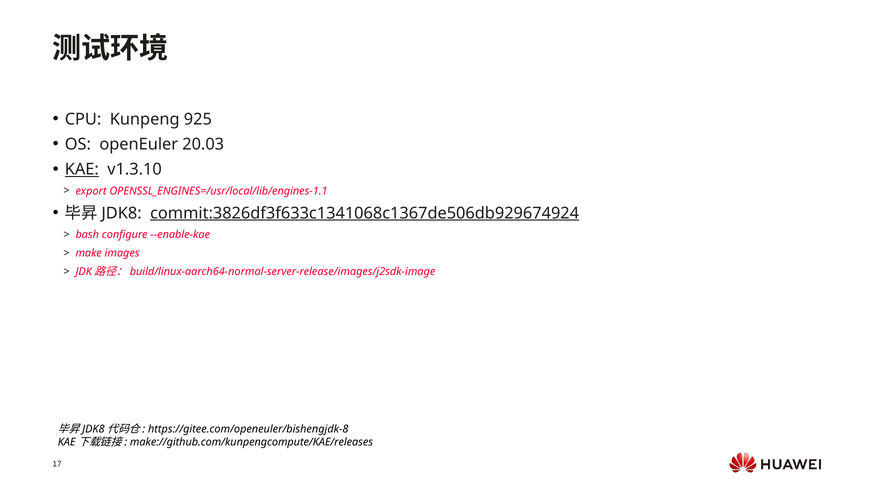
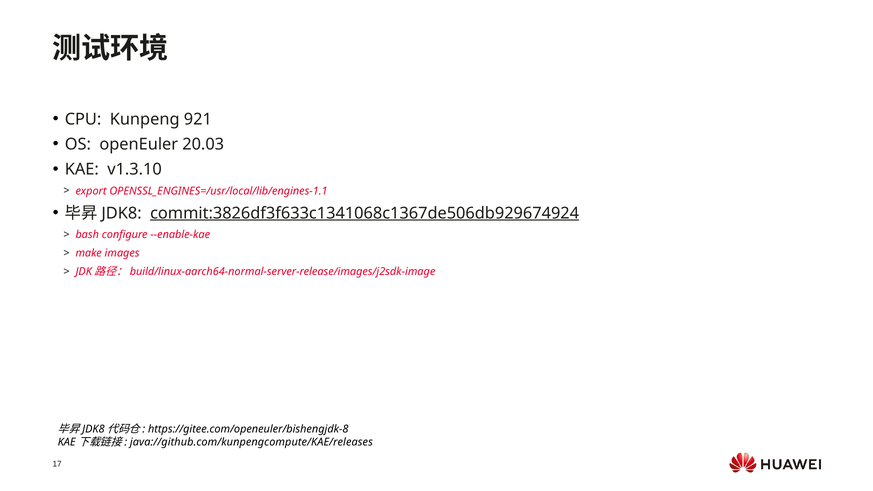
925: 925 -> 921 (198, 119)
KAE underline: present -> none (82, 169)
make://github.com/kunpengcompute/KAE/releases: make://github.com/kunpengcompute/KAE/releases -> java://github.com/kunpengcompute/KAE/releases (251, 442)
